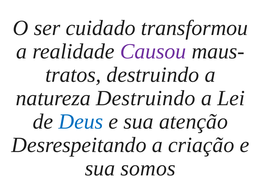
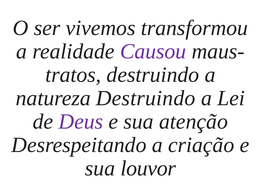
cuidado: cuidado -> vivemos (101, 28)
Deus colour: blue -> purple (81, 121)
somos: somos -> louvor (148, 168)
